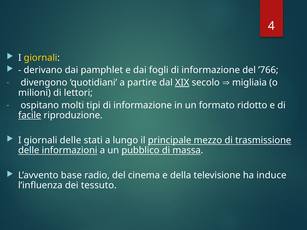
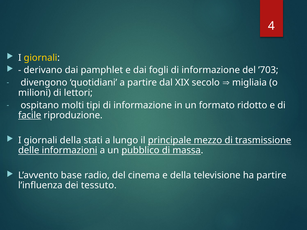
’766: ’766 -> ’703 (268, 70)
XIX underline: present -> none (182, 83)
giornali delle: delle -> della (70, 140)
ha induce: induce -> partire (271, 175)
